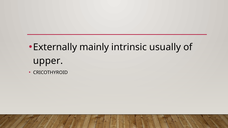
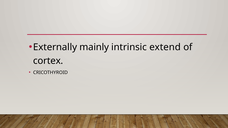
usually: usually -> extend (165, 47)
upper: upper -> cortex (48, 61)
